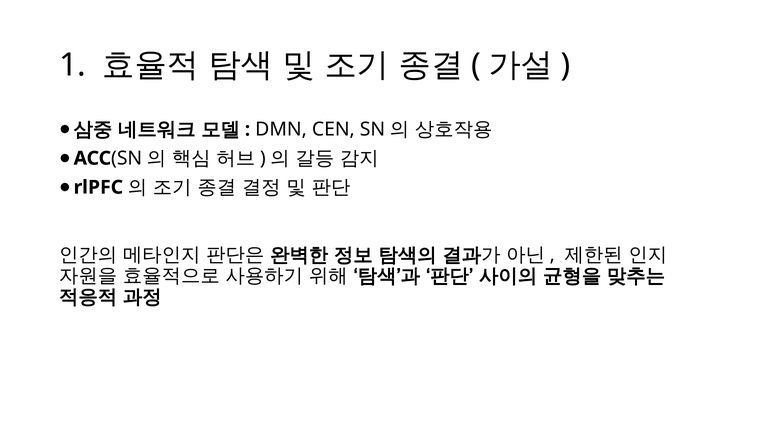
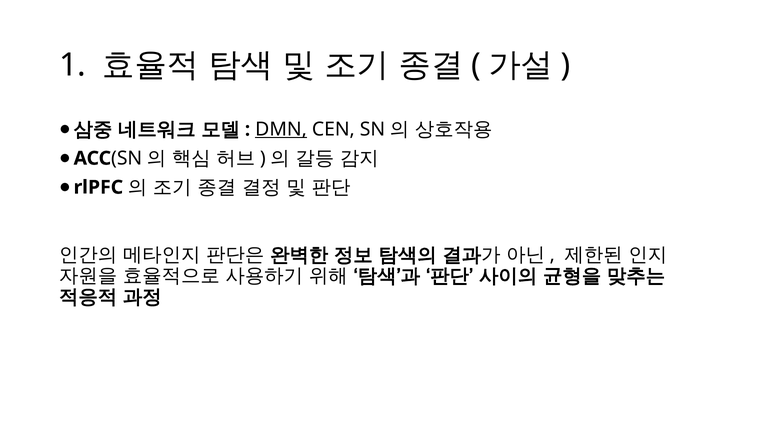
DMN underline: none -> present (281, 129)
